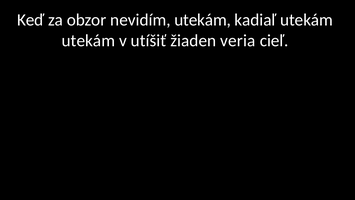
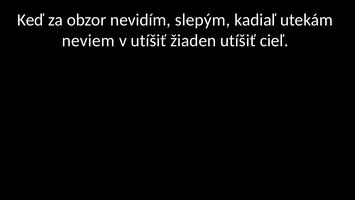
nevidím utekám: utekám -> slepým (202, 20)
utekám: utekám -> neviem (88, 41)
žiaden veria: veria -> utíšiť (238, 41)
